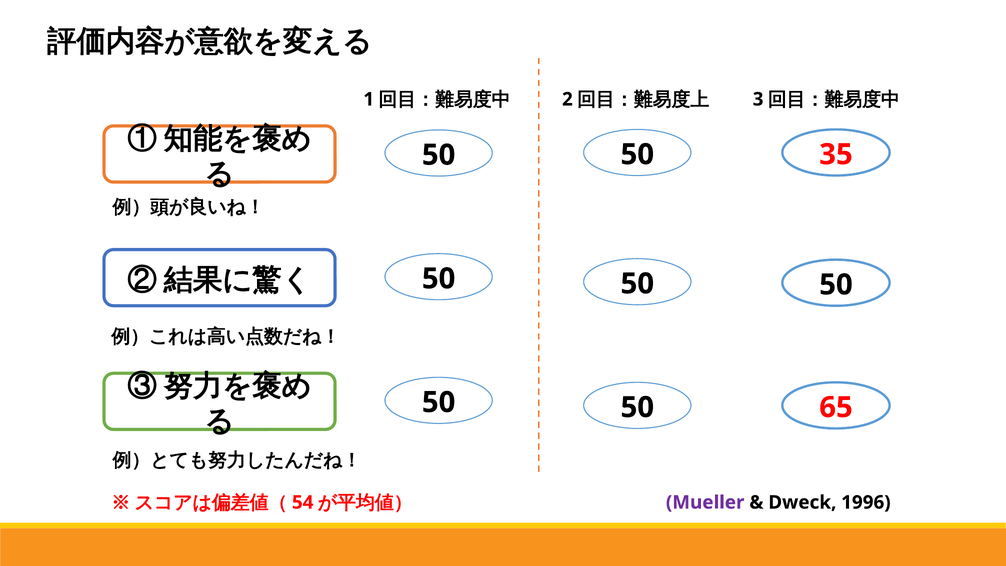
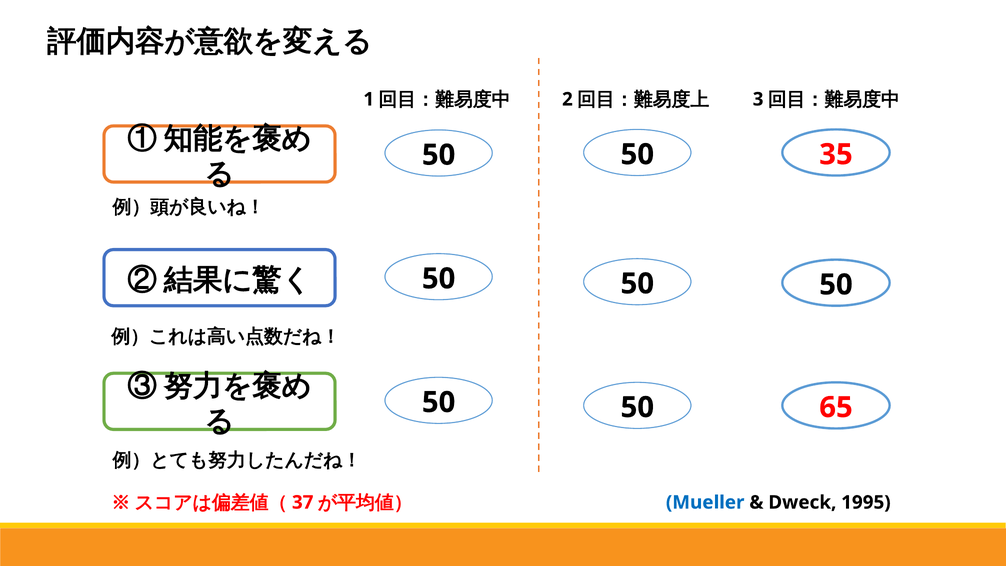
54: 54 -> 37 (303, 502)
Mueller colour: purple -> blue (705, 502)
1996: 1996 -> 1995 (866, 502)
